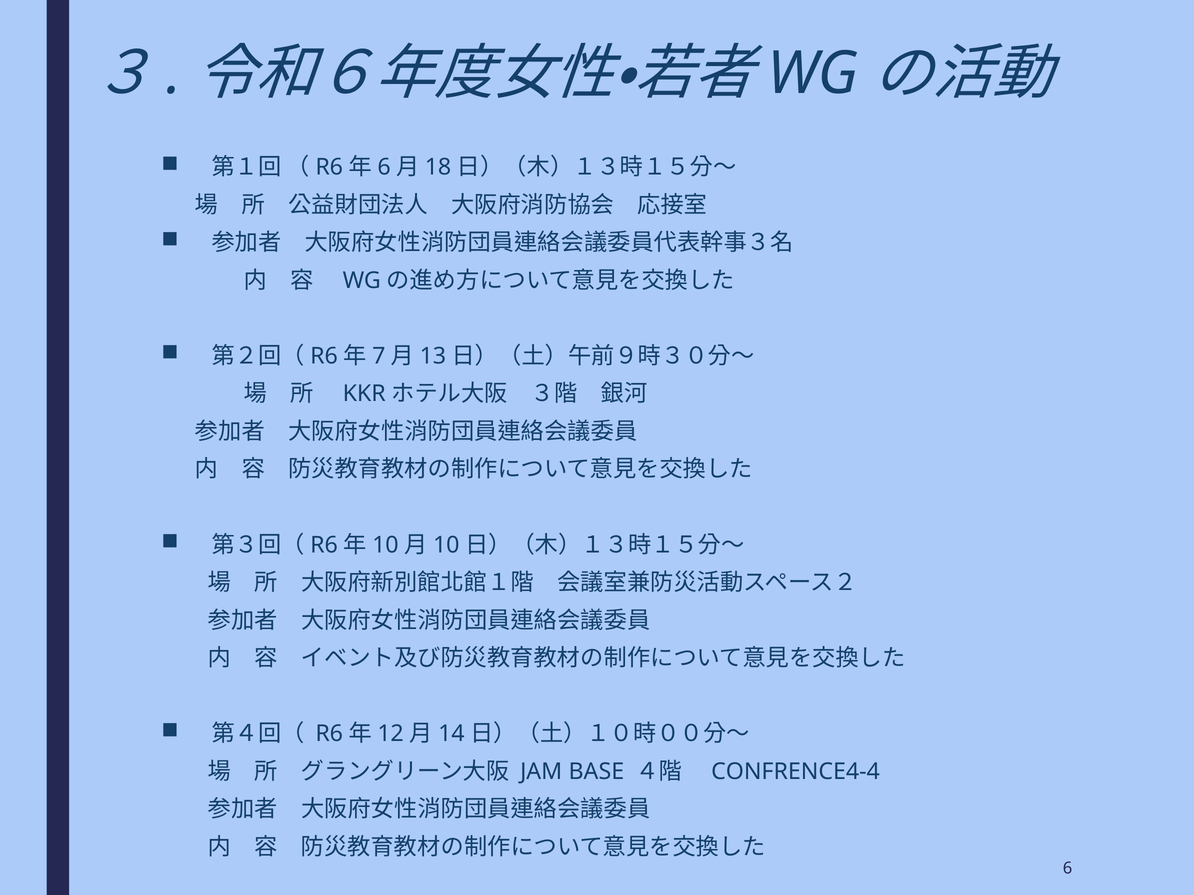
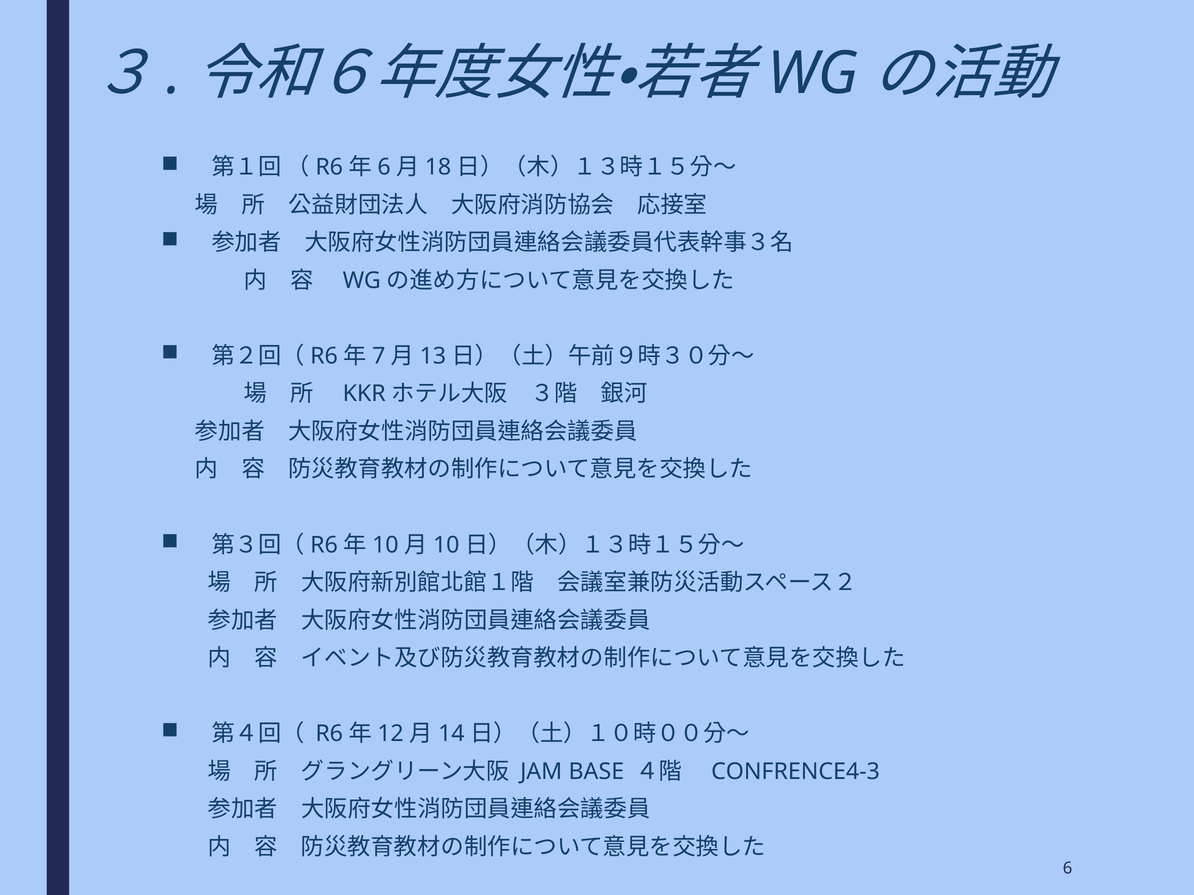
CONFRENCE4-4: CONFRENCE4-4 -> CONFRENCE4-3 (796, 772)
